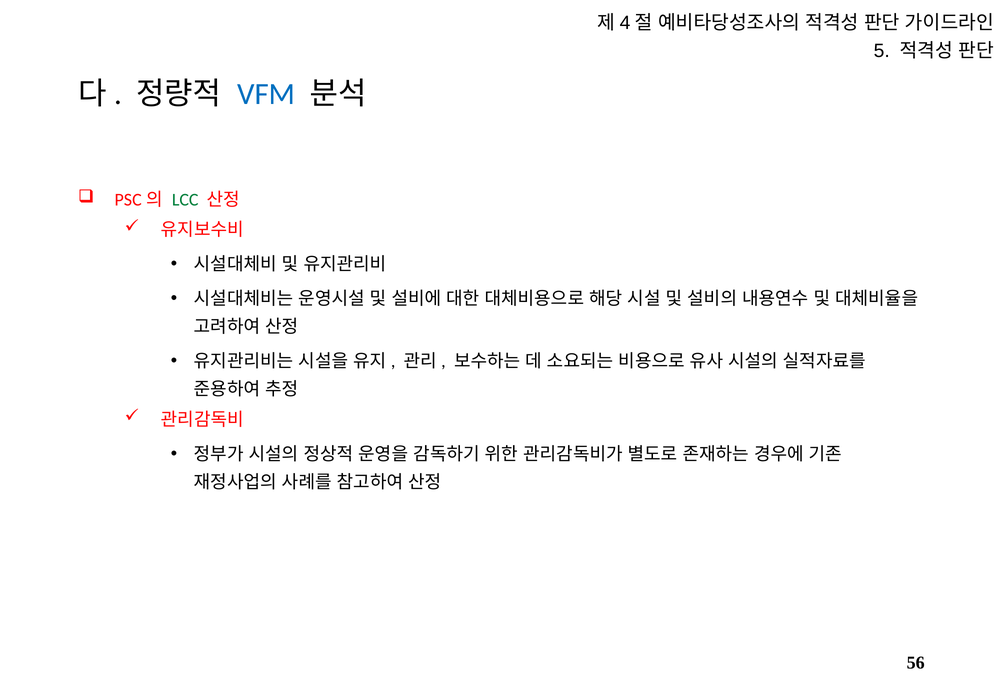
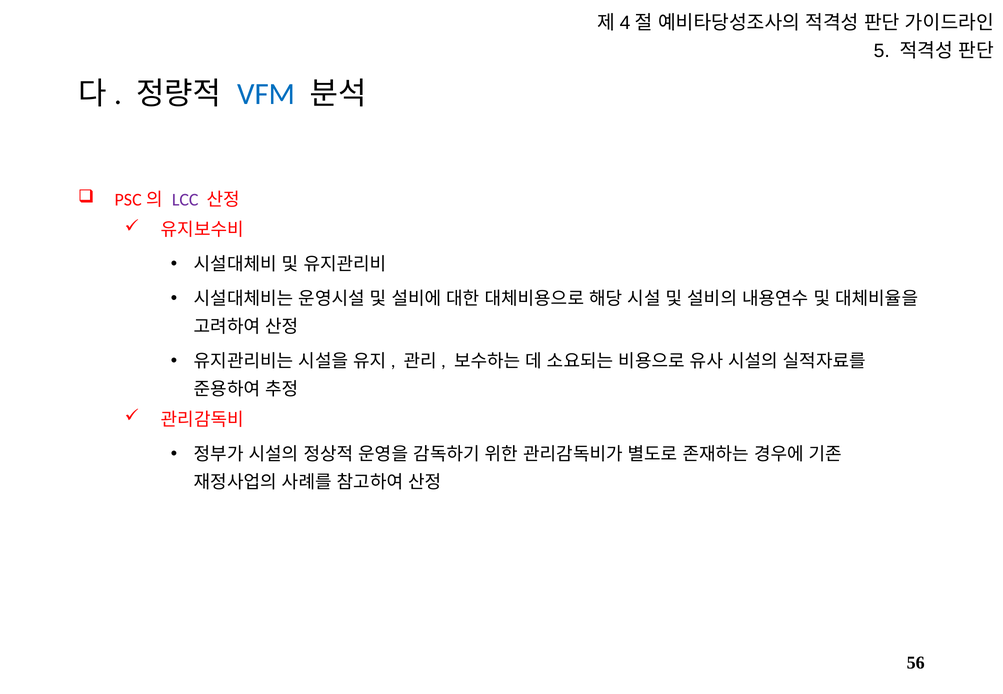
LCC colour: green -> purple (185, 200)
